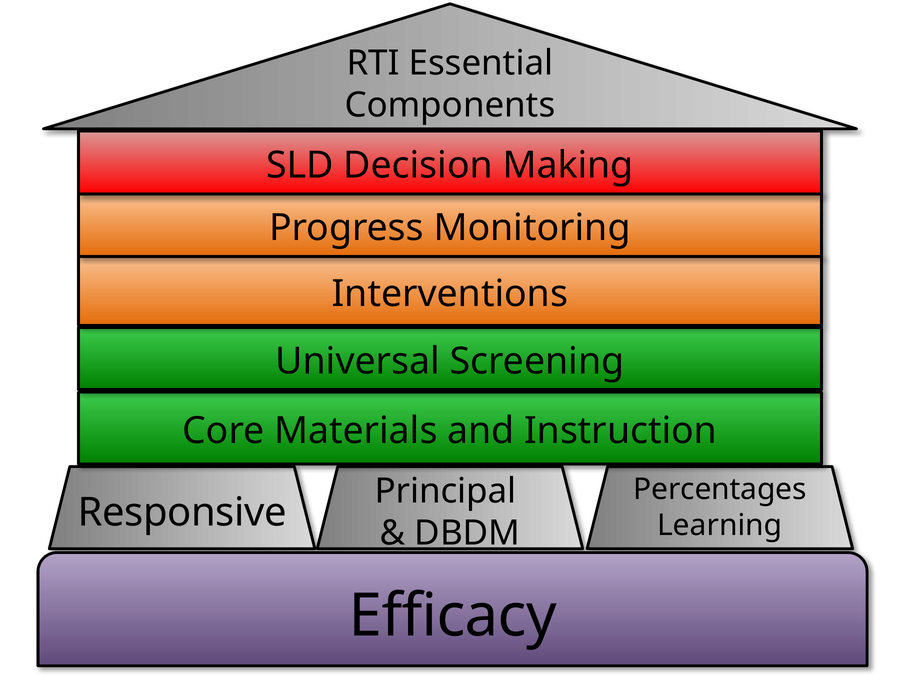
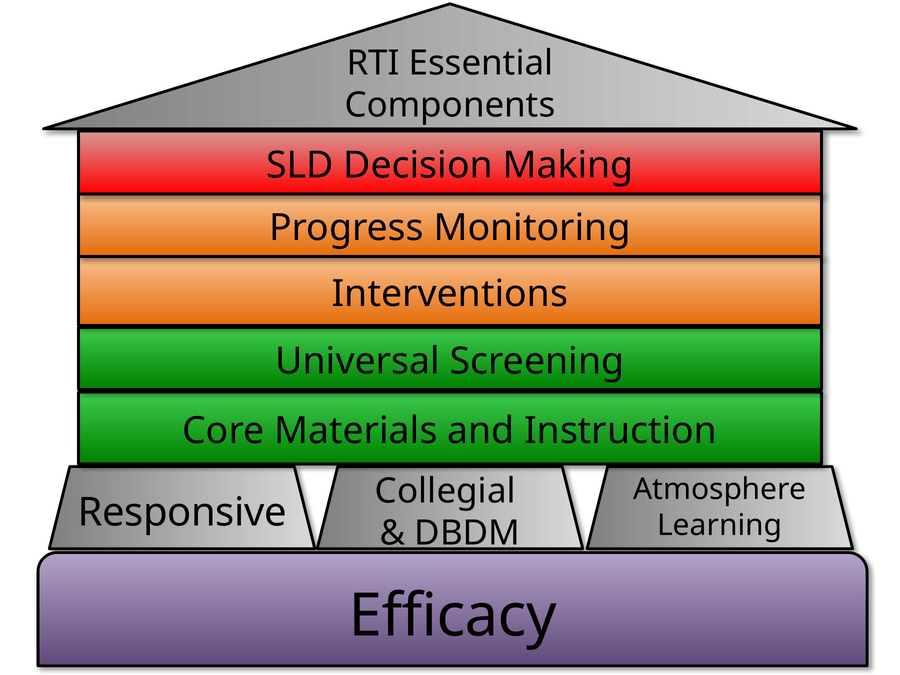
Percentages: Percentages -> Atmosphere (720, 489)
Principal: Principal -> Collegial (445, 491)
